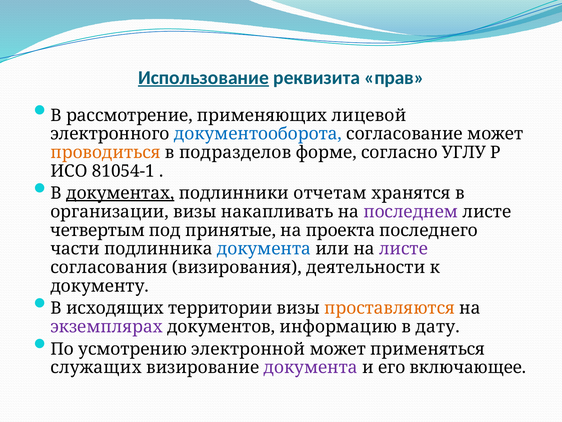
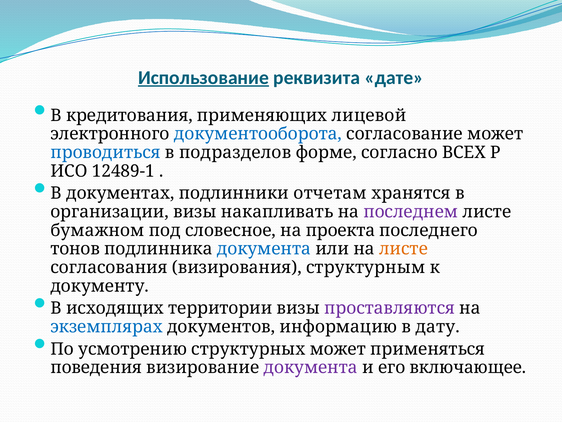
прав: прав -> дате (394, 77)
рассмотрение: рассмотрение -> кредитования (129, 115)
проводиться colour: orange -> blue (106, 152)
УГЛУ: УГЛУ -> ВСЕХ (464, 152)
81054-1: 81054-1 -> 12489-1 (123, 171)
документах underline: present -> none (120, 193)
четвертым: четвертым -> бумажном (97, 230)
принятые: принятые -> словесное (231, 230)
части: части -> тонов (75, 249)
листе colour: purple -> orange (404, 249)
деятельности: деятельности -> структурным (366, 267)
проставляются colour: orange -> purple (390, 308)
экземплярах colour: purple -> blue (107, 326)
электронной: электронной -> структурных (248, 349)
служащих: служащих -> поведения (96, 367)
